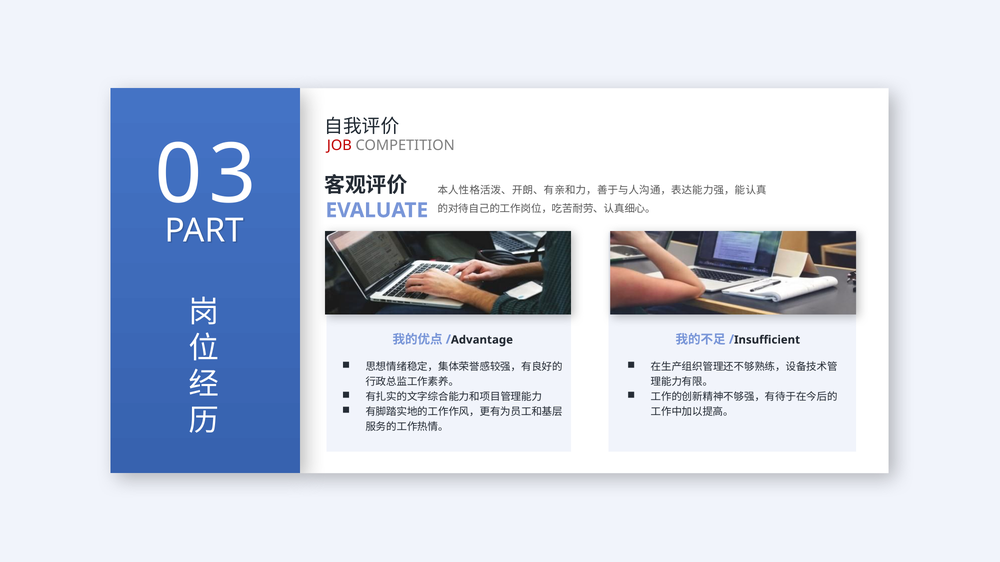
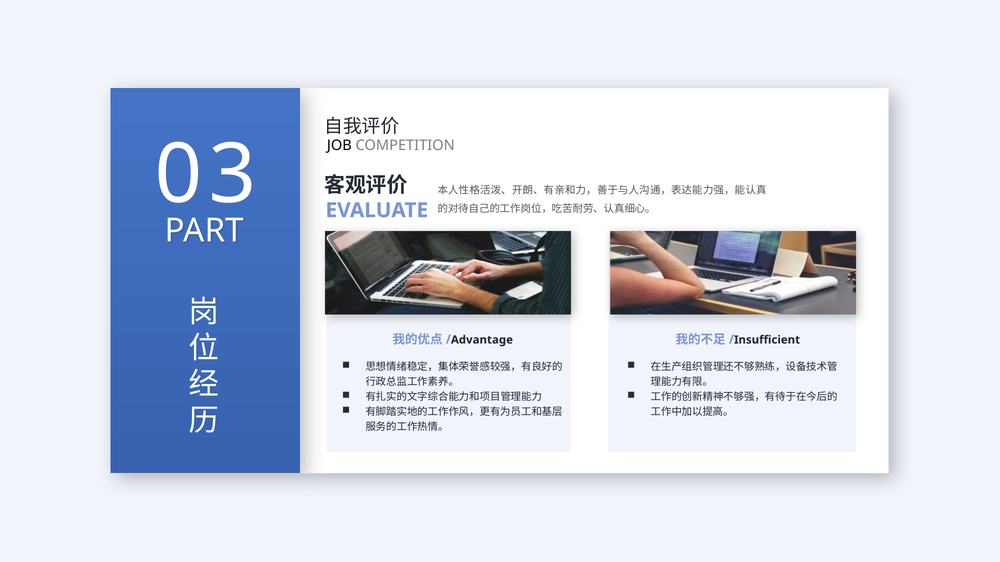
JOB colour: red -> black (339, 146)
